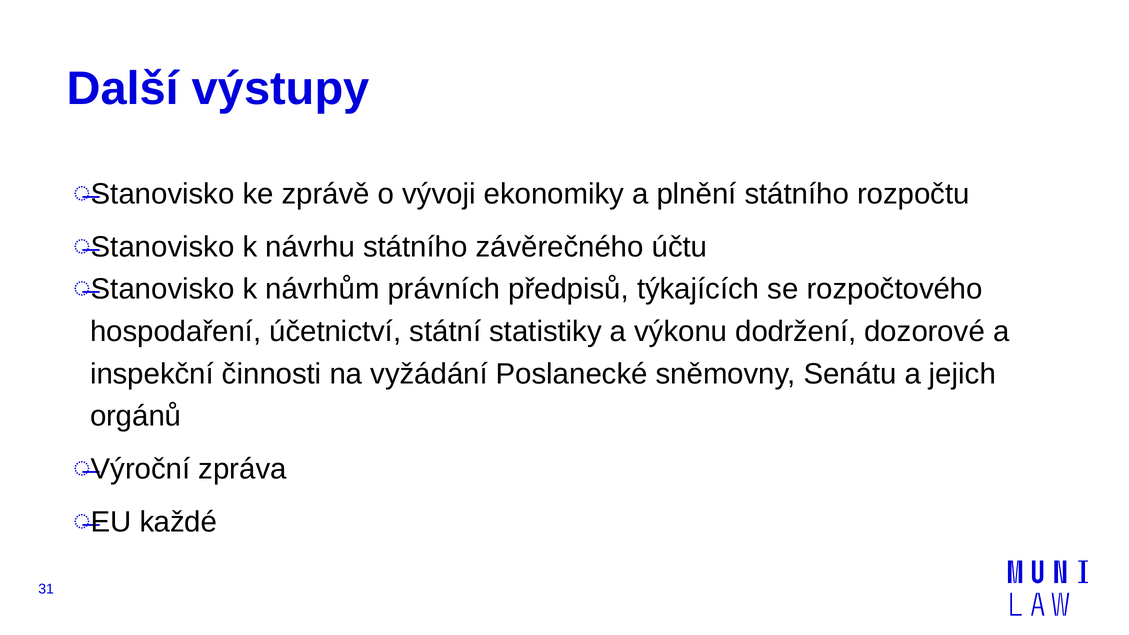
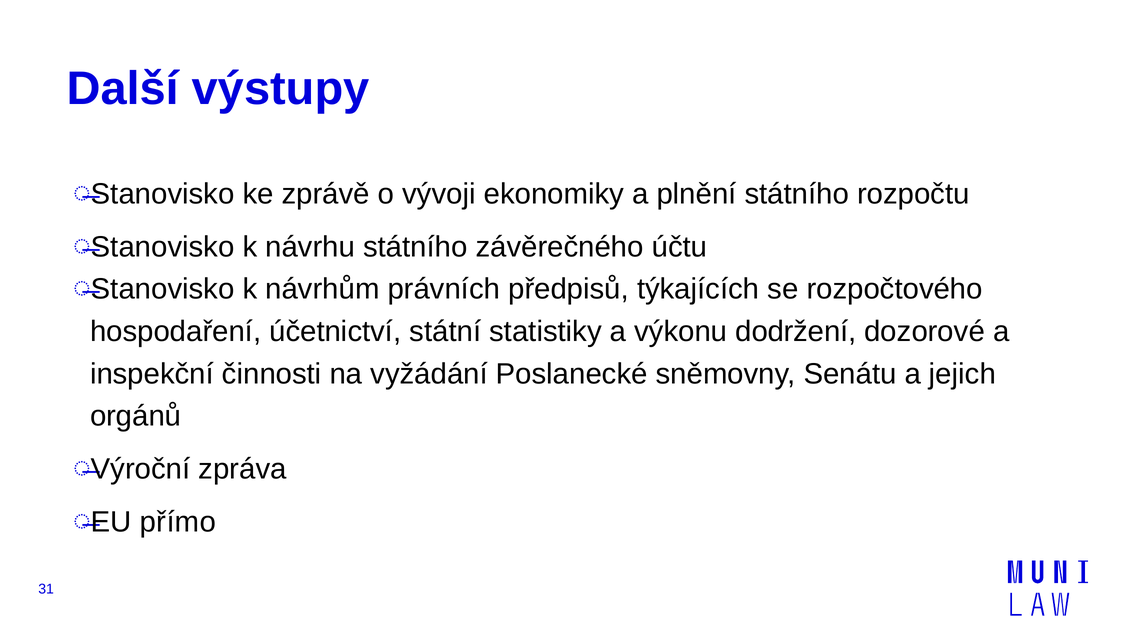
každé: každé -> přímo (178, 522)
